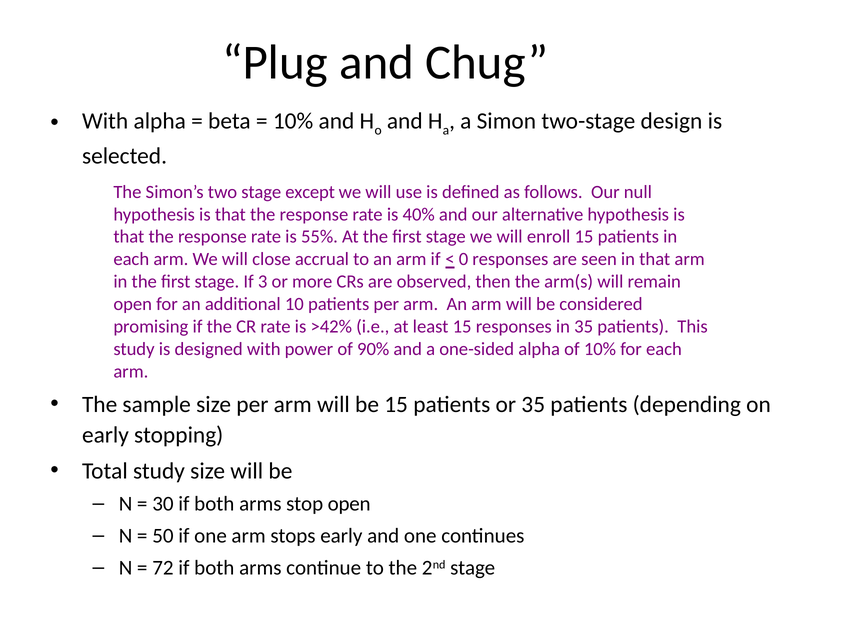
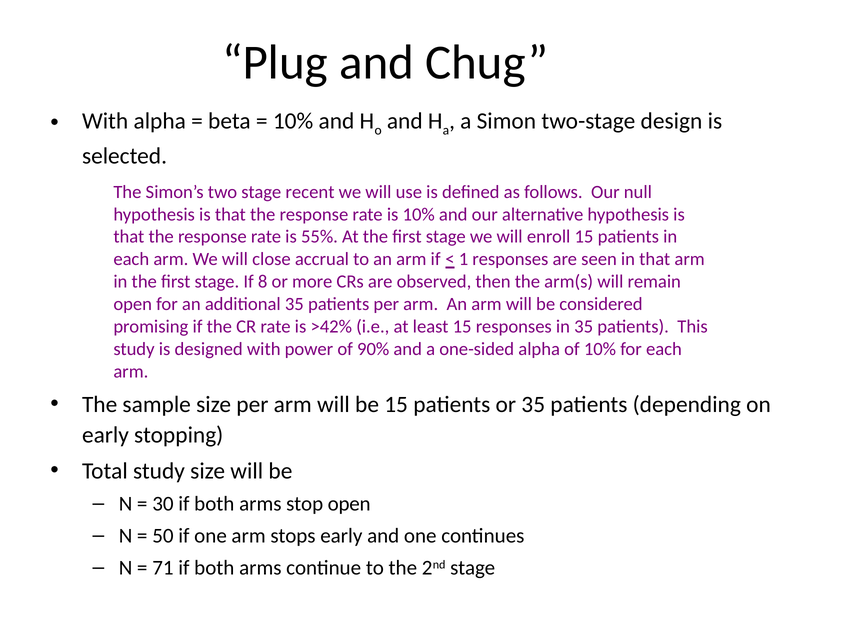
except: except -> recent (310, 192)
is 40%: 40% -> 10% (419, 214)
0: 0 -> 1 (463, 259)
3: 3 -> 8 (263, 282)
additional 10: 10 -> 35 (294, 304)
72: 72 -> 71 (163, 568)
